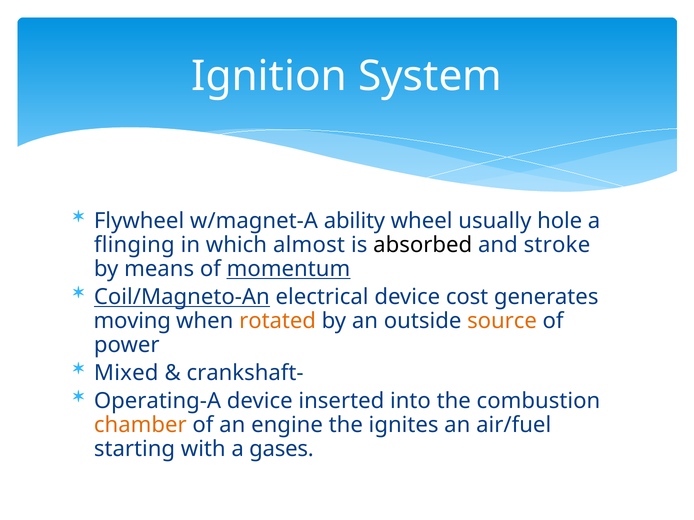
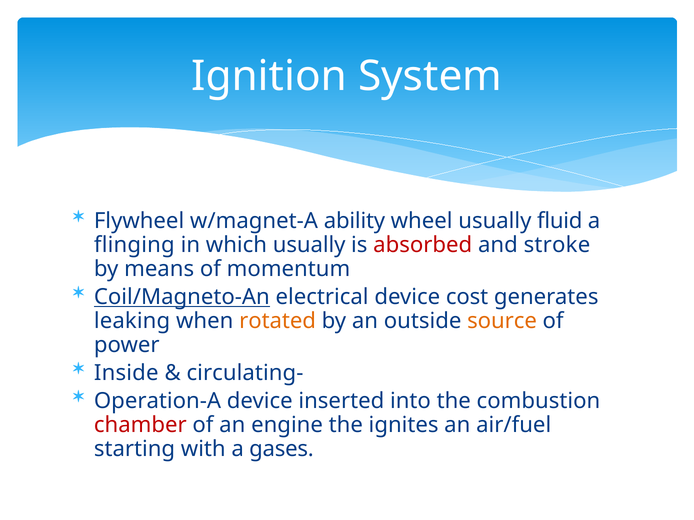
hole: hole -> fluid (560, 221)
which almost: almost -> usually (309, 245)
absorbed colour: black -> red (423, 245)
momentum underline: present -> none (288, 269)
moving: moving -> leaking (132, 321)
Mixed: Mixed -> Inside (126, 373)
crankshaft-: crankshaft- -> circulating- (245, 373)
Operating-A: Operating-A -> Operation-A (158, 401)
chamber colour: orange -> red (140, 425)
